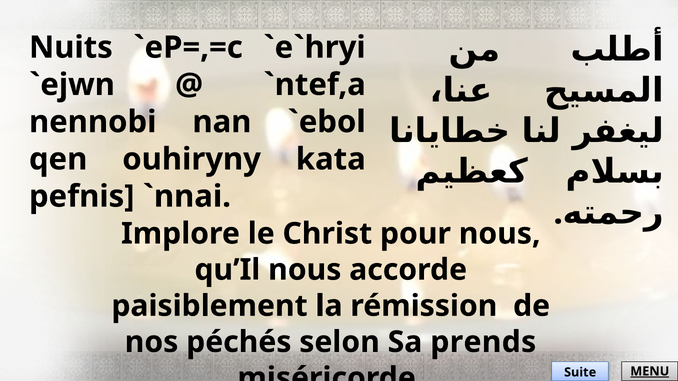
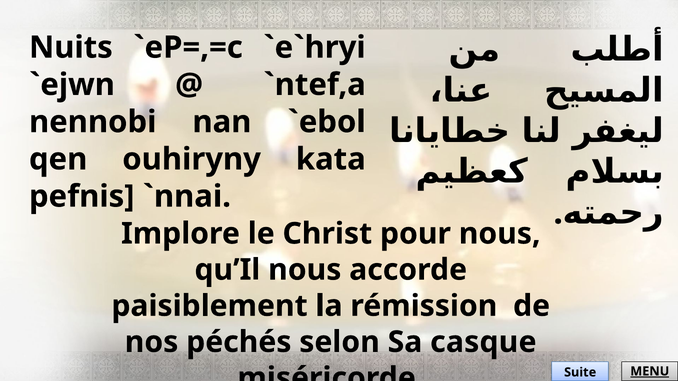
prends: prends -> casque (483, 342)
